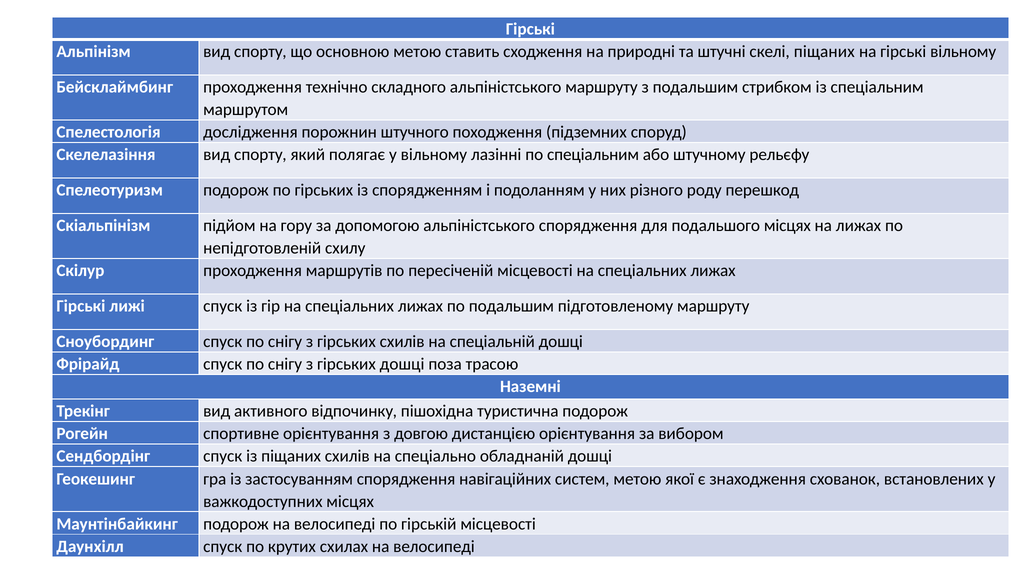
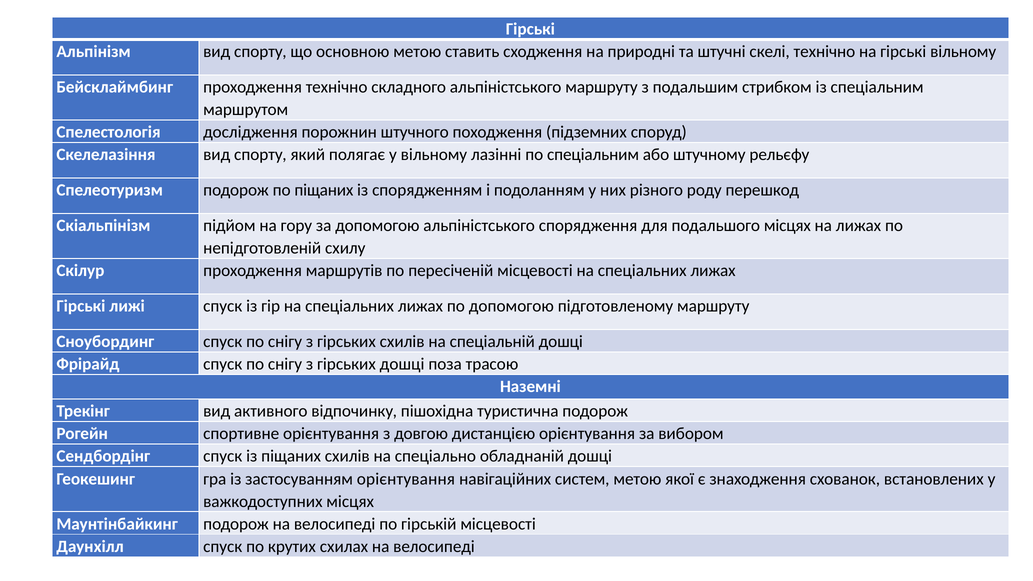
скелі піщаних: піщаних -> технічно (824, 52)
по гірських: гірських -> піщаних (324, 190)
по подальшим: подальшим -> допомогою (511, 306)
застосуванням спорядження: спорядження -> орієнтування (406, 479)
